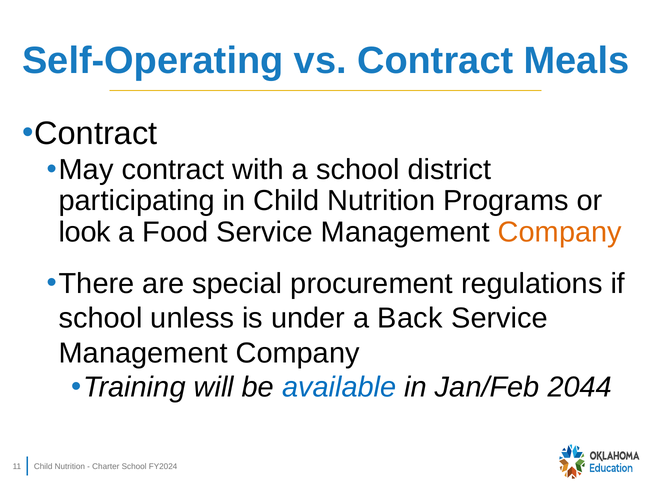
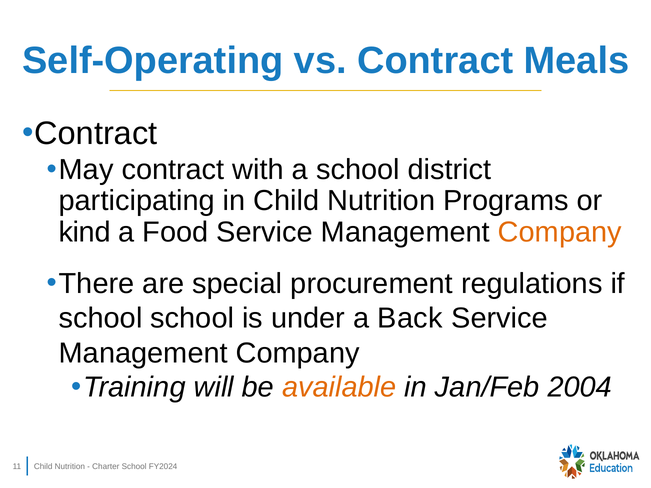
look: look -> kind (85, 232)
school unless: unless -> school (192, 319)
available colour: blue -> orange (339, 388)
2044: 2044 -> 2004 (580, 388)
